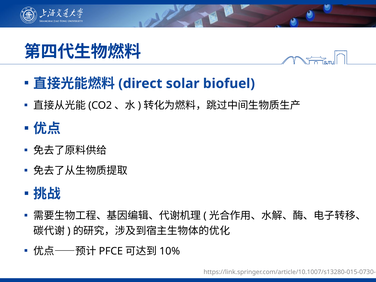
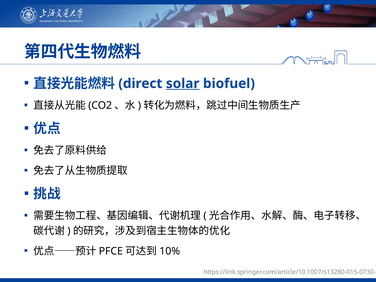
solar underline: none -> present (183, 84)
